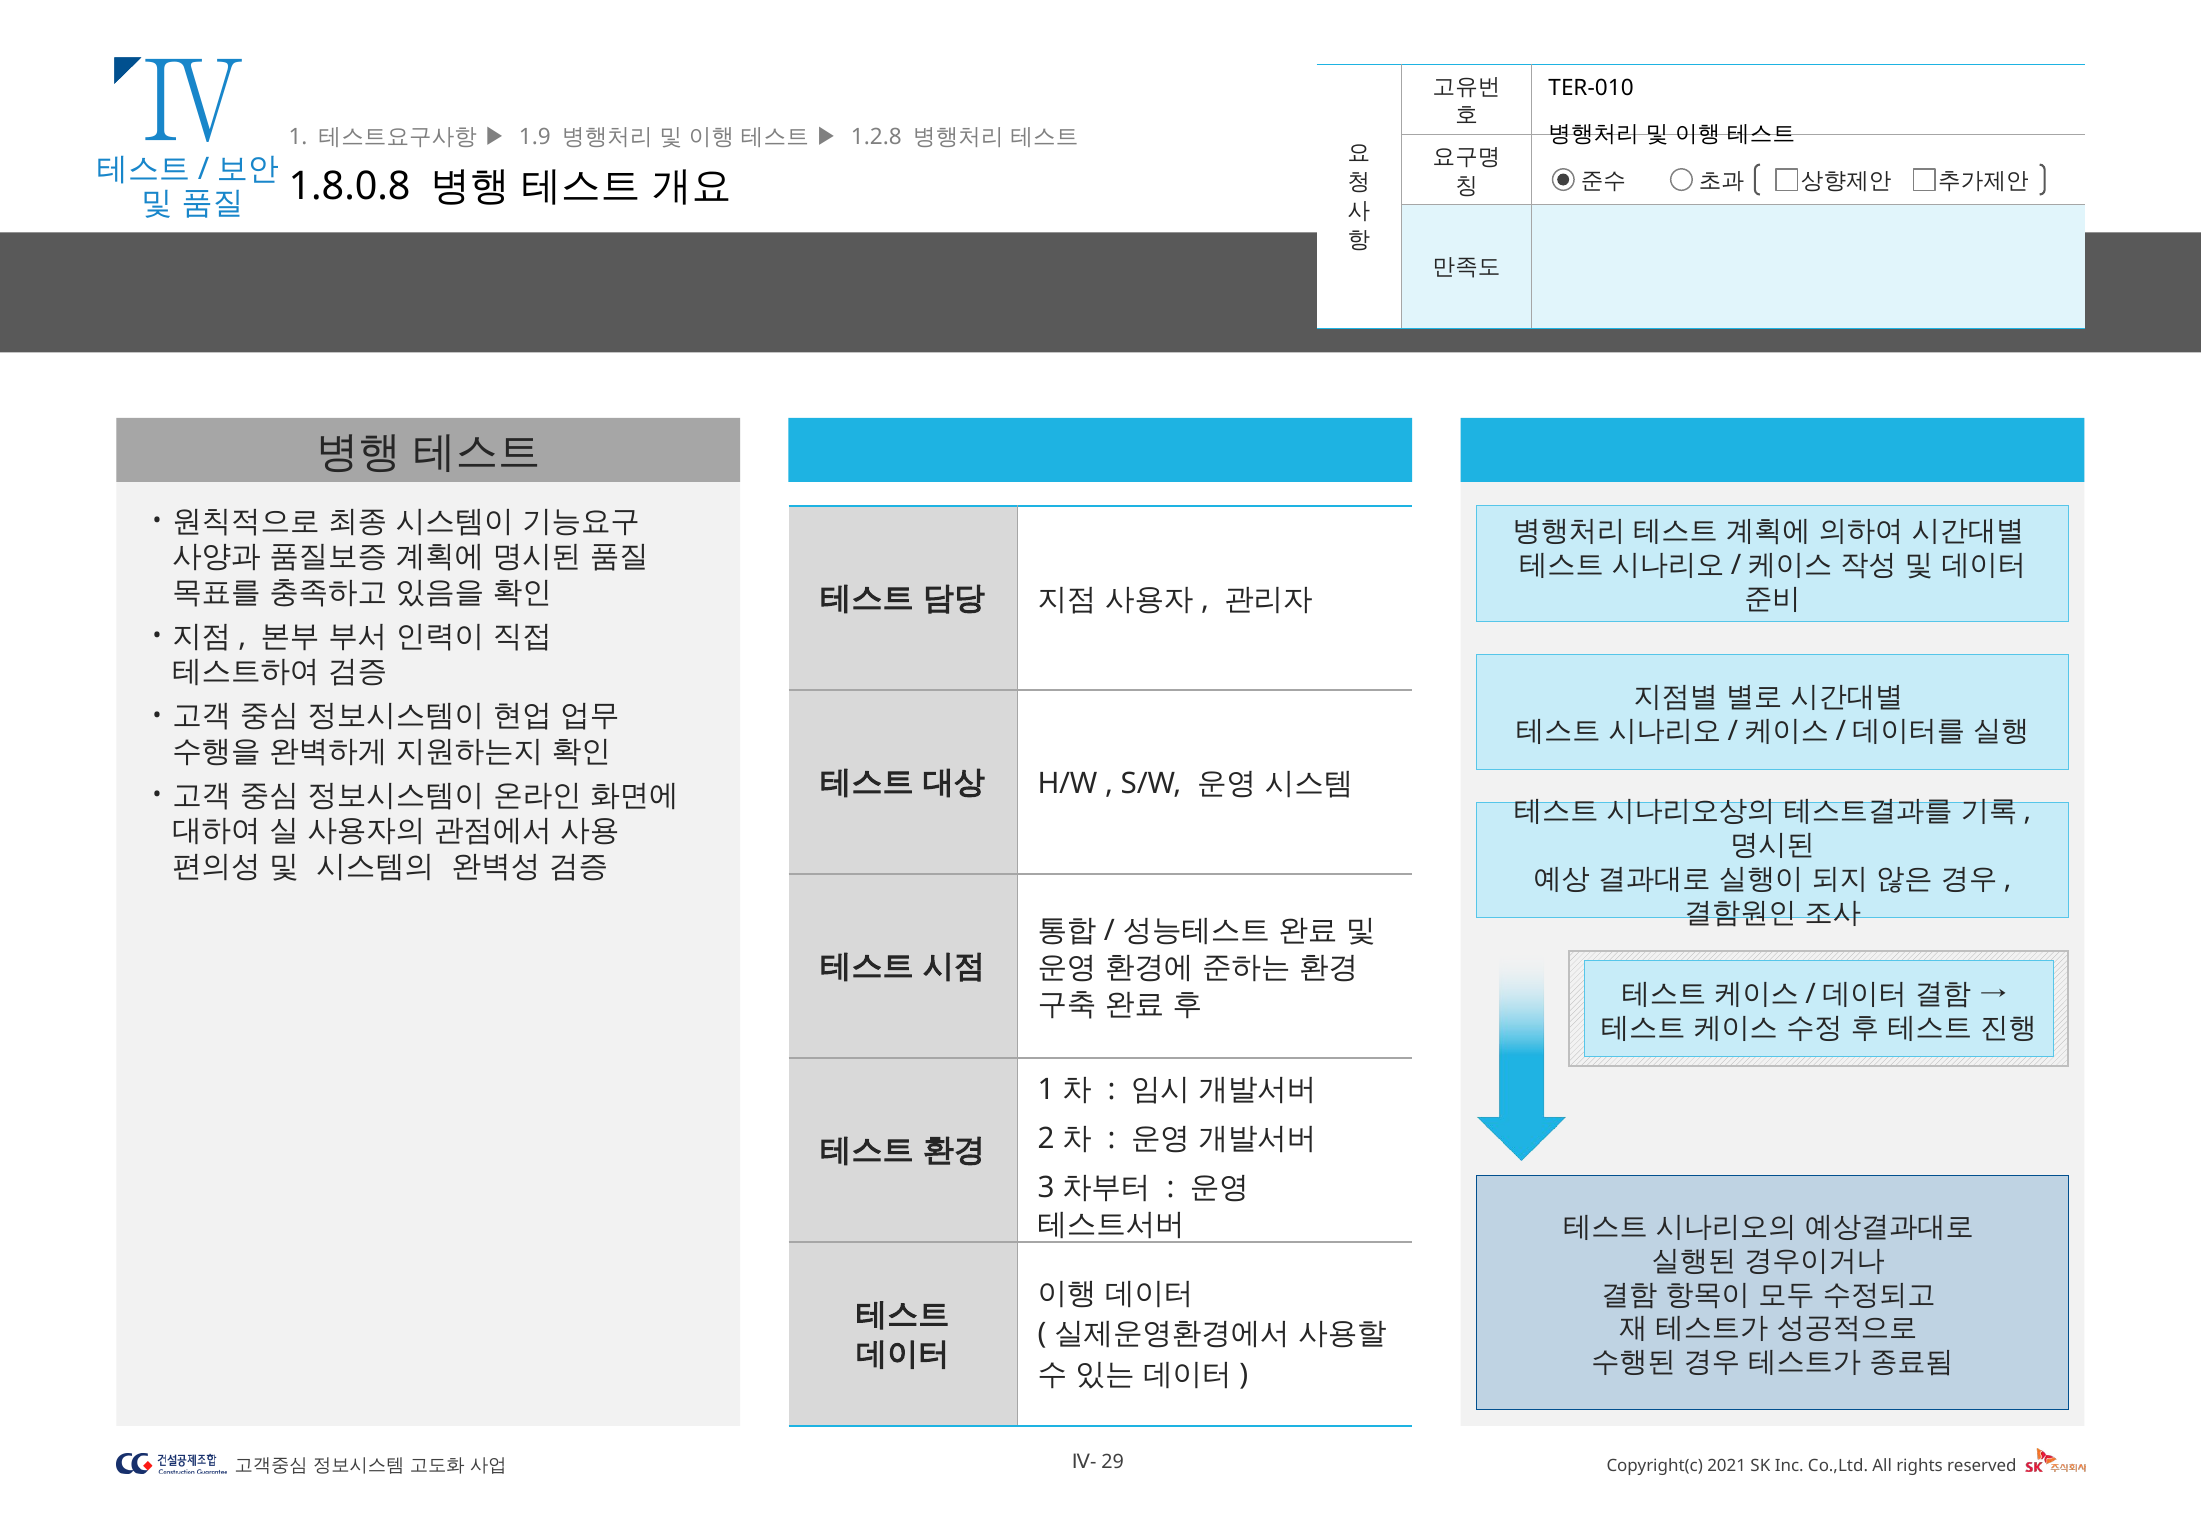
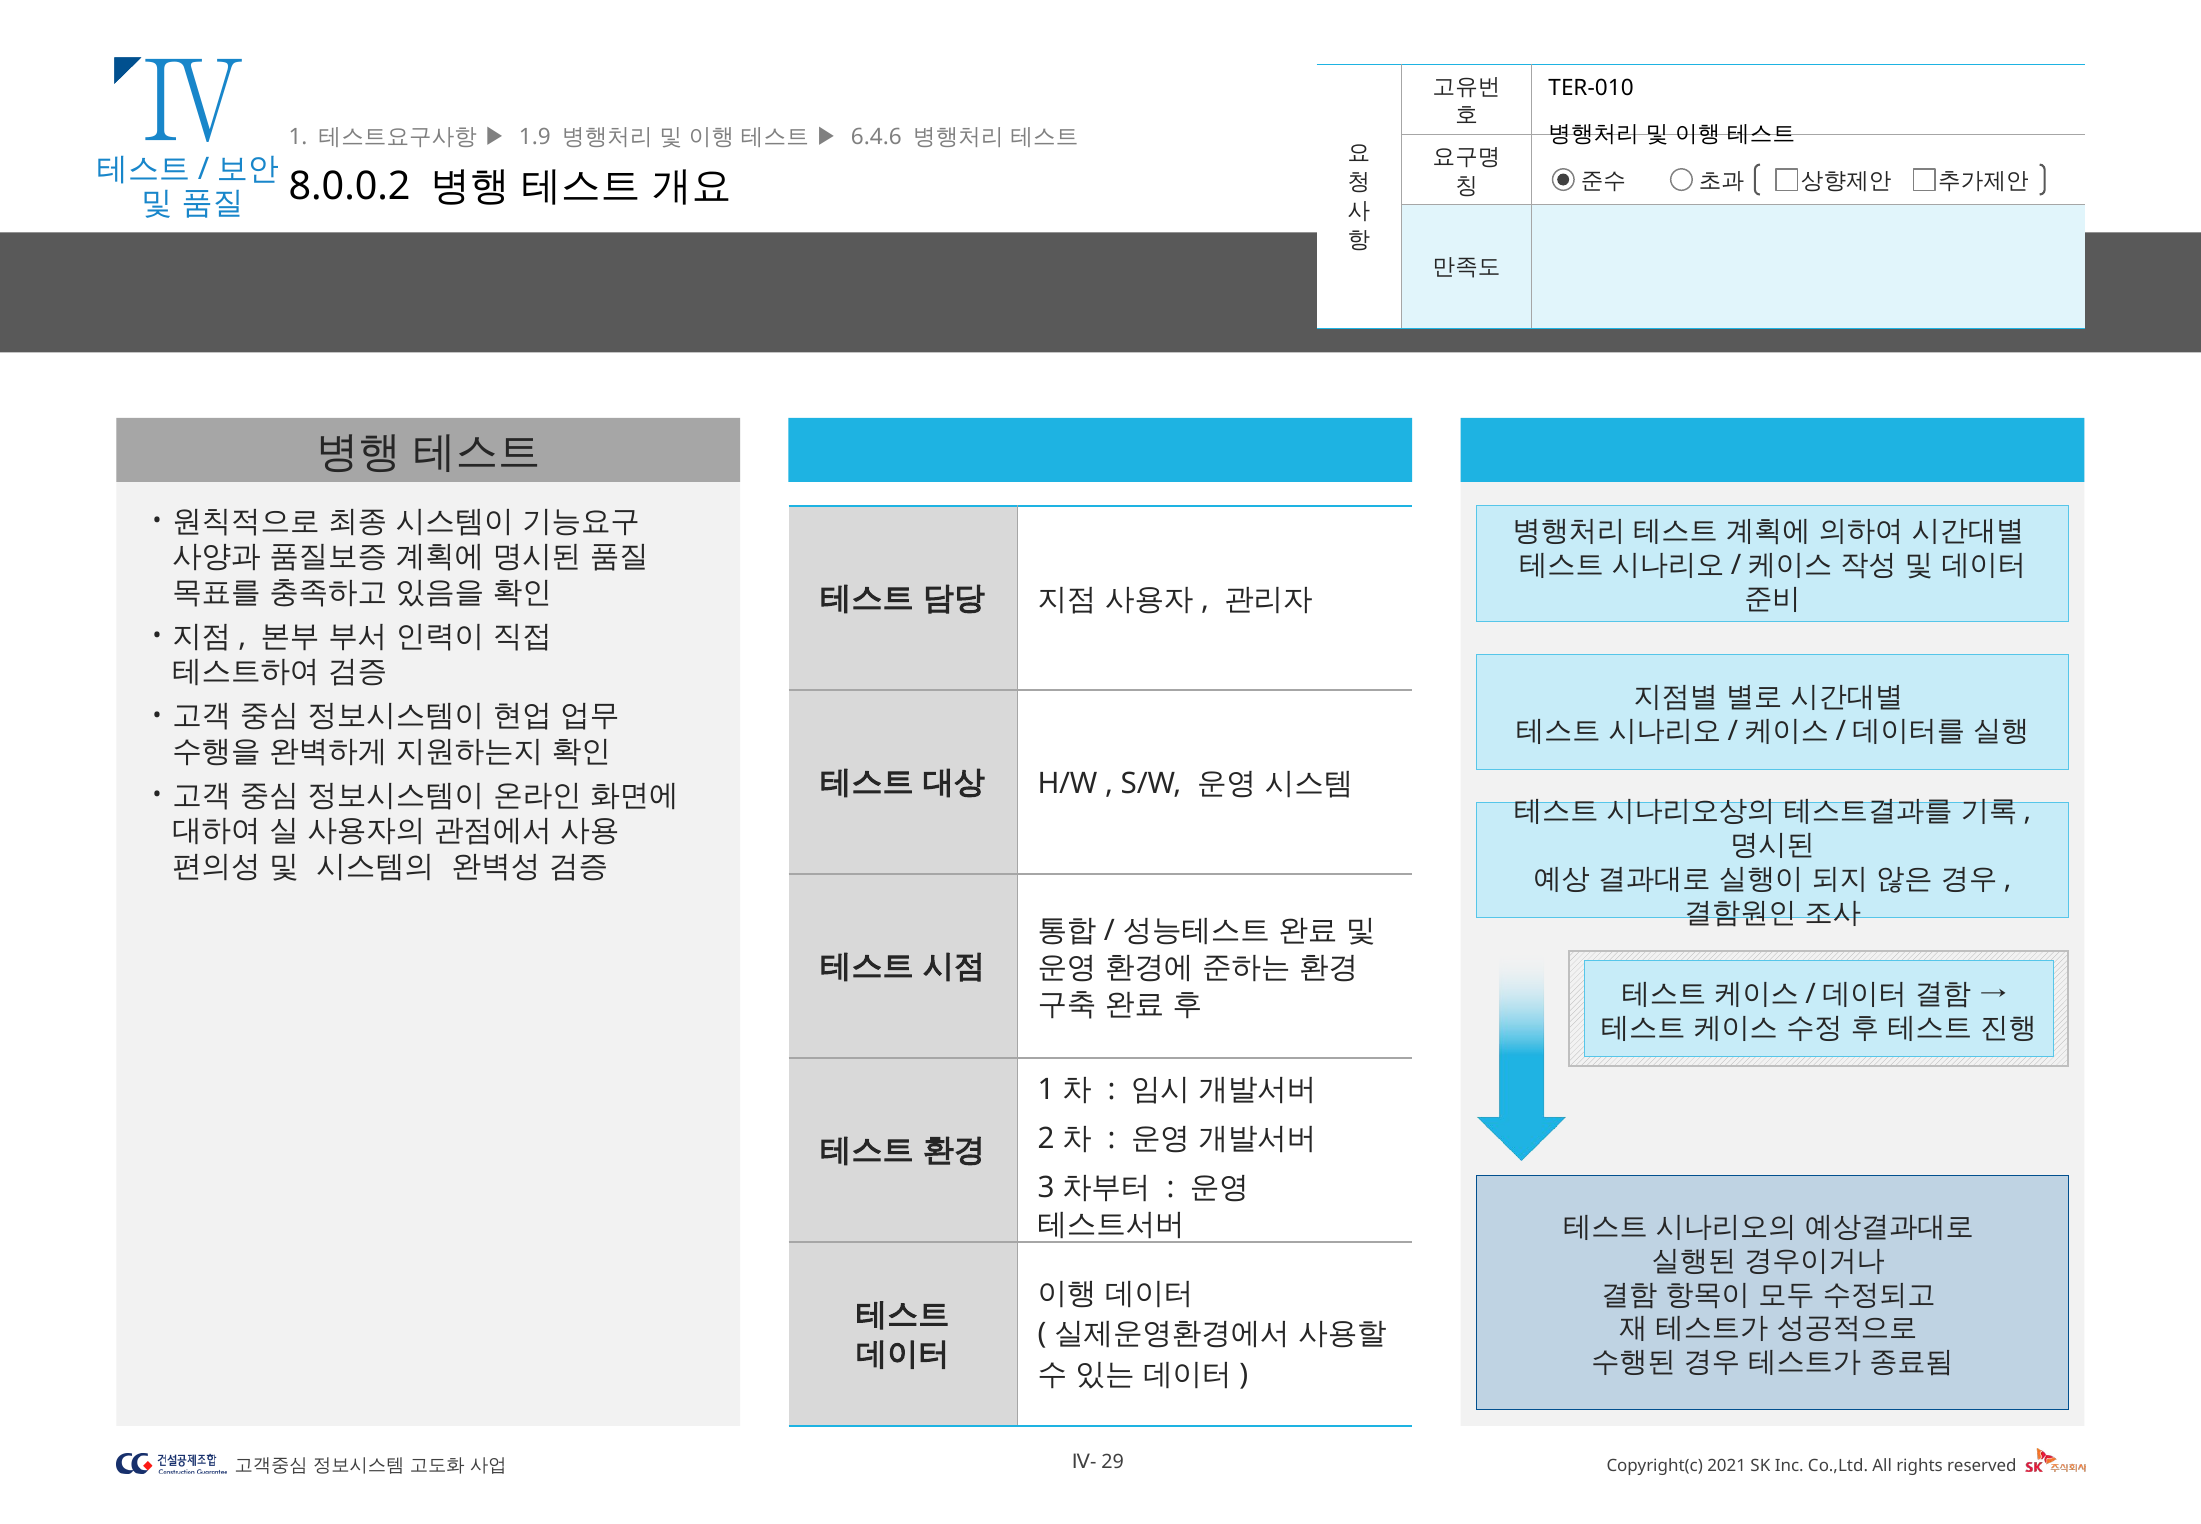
1.2.8: 1.2.8 -> 6.4.6 (876, 137)
1.8.0.8: 1.8.0.8 -> 8.0.0.2 (350, 187)
